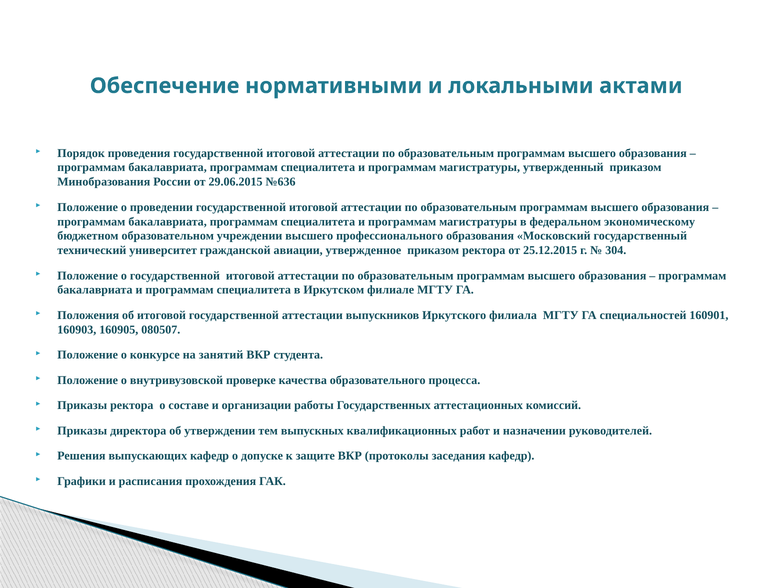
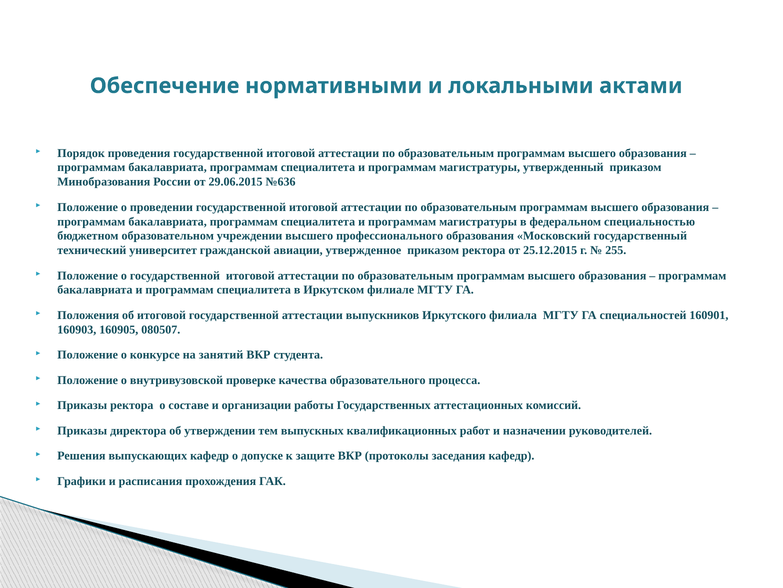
экономическому: экономическому -> специальностью (650, 221)
304: 304 -> 255 (616, 250)
